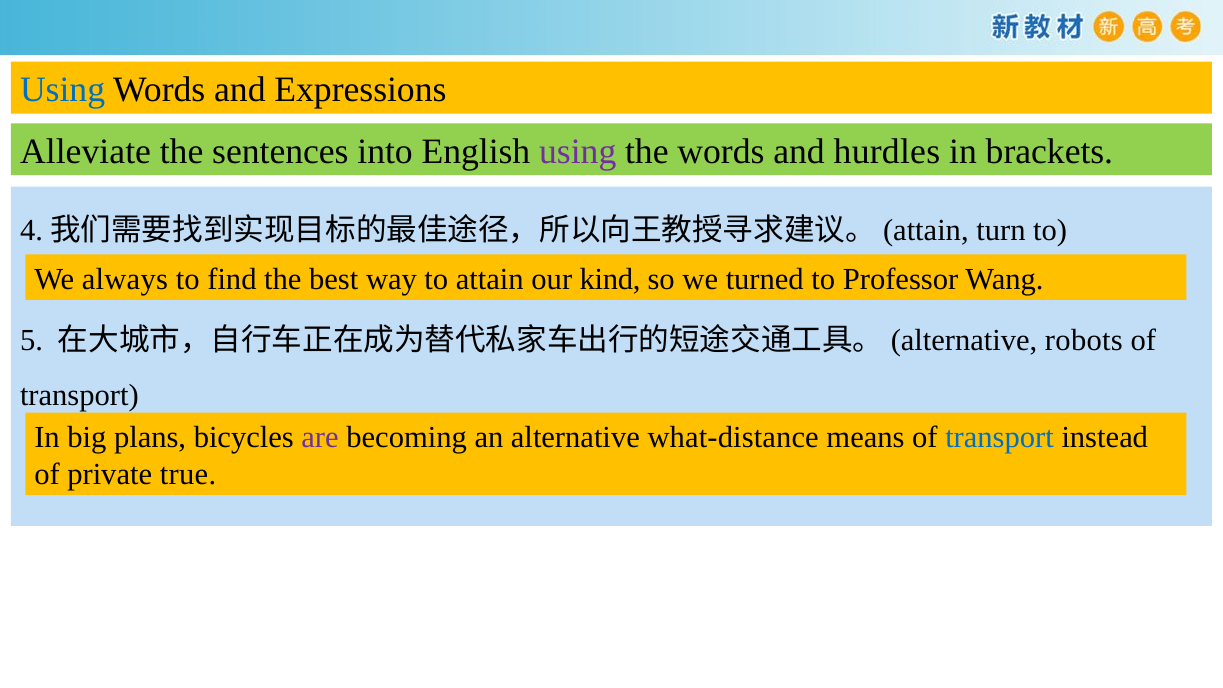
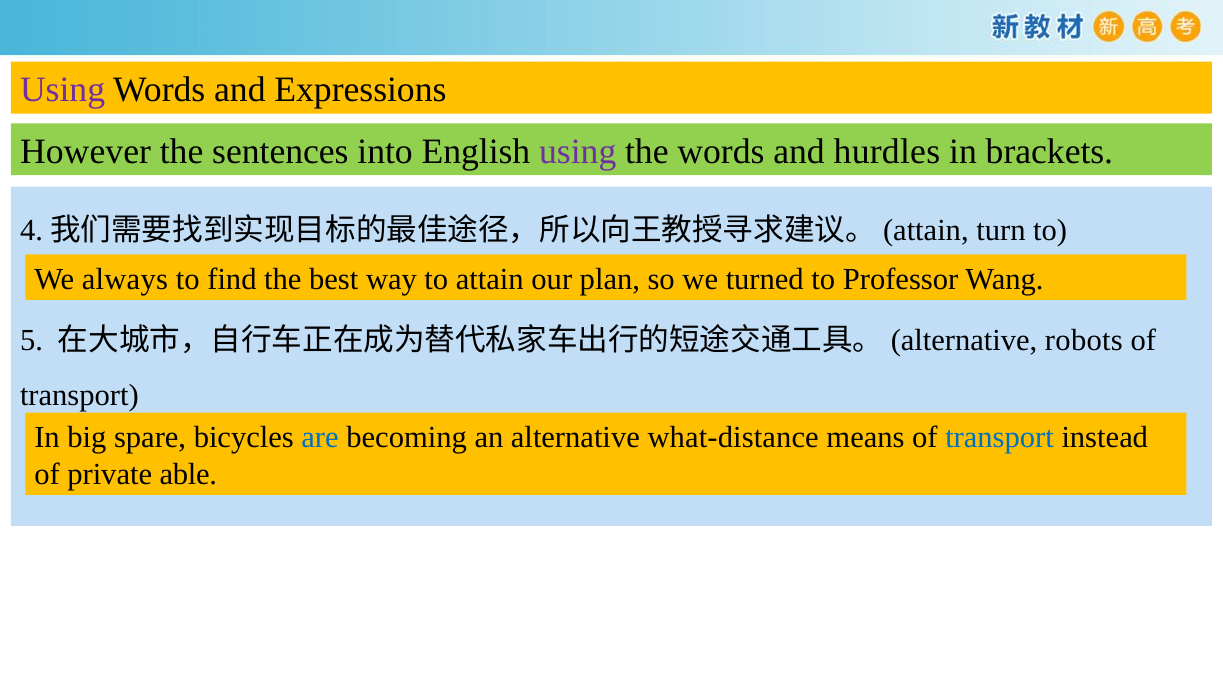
Using colour: blue -> purple (63, 90)
Alleviate: Alleviate -> However (86, 152)
kind: kind -> plan (610, 279)
plans: plans -> spare (150, 437)
are colour: purple -> blue (320, 437)
true: true -> able (188, 474)
